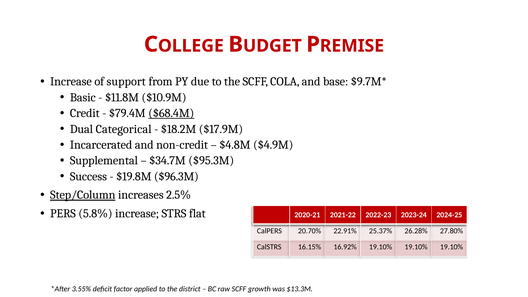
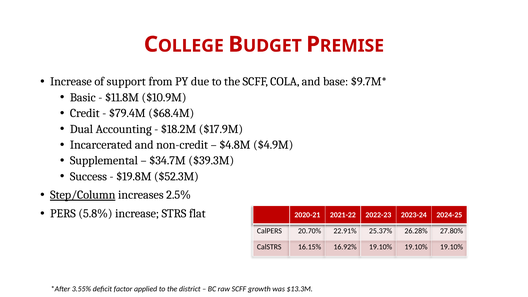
$68.4M underline: present -> none (171, 113)
Categorical: Categorical -> Accounting (124, 129)
$95.3M: $95.3M -> $39.3M (211, 161)
$96.3M: $96.3M -> $52.3M (176, 176)
